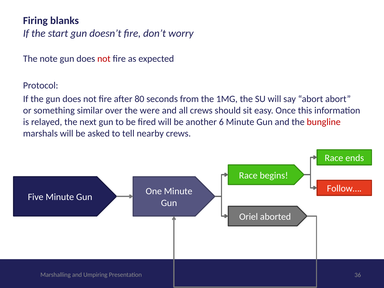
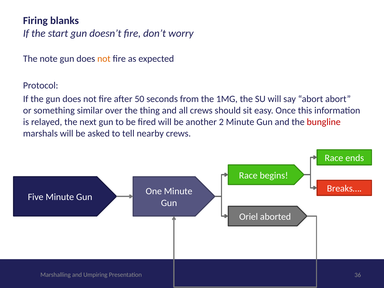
not colour: red -> orange (104, 59)
80: 80 -> 50 (139, 99)
were: were -> thing (150, 110)
6: 6 -> 2 (221, 122)
Follow…: Follow… -> Breaks… (344, 188)
